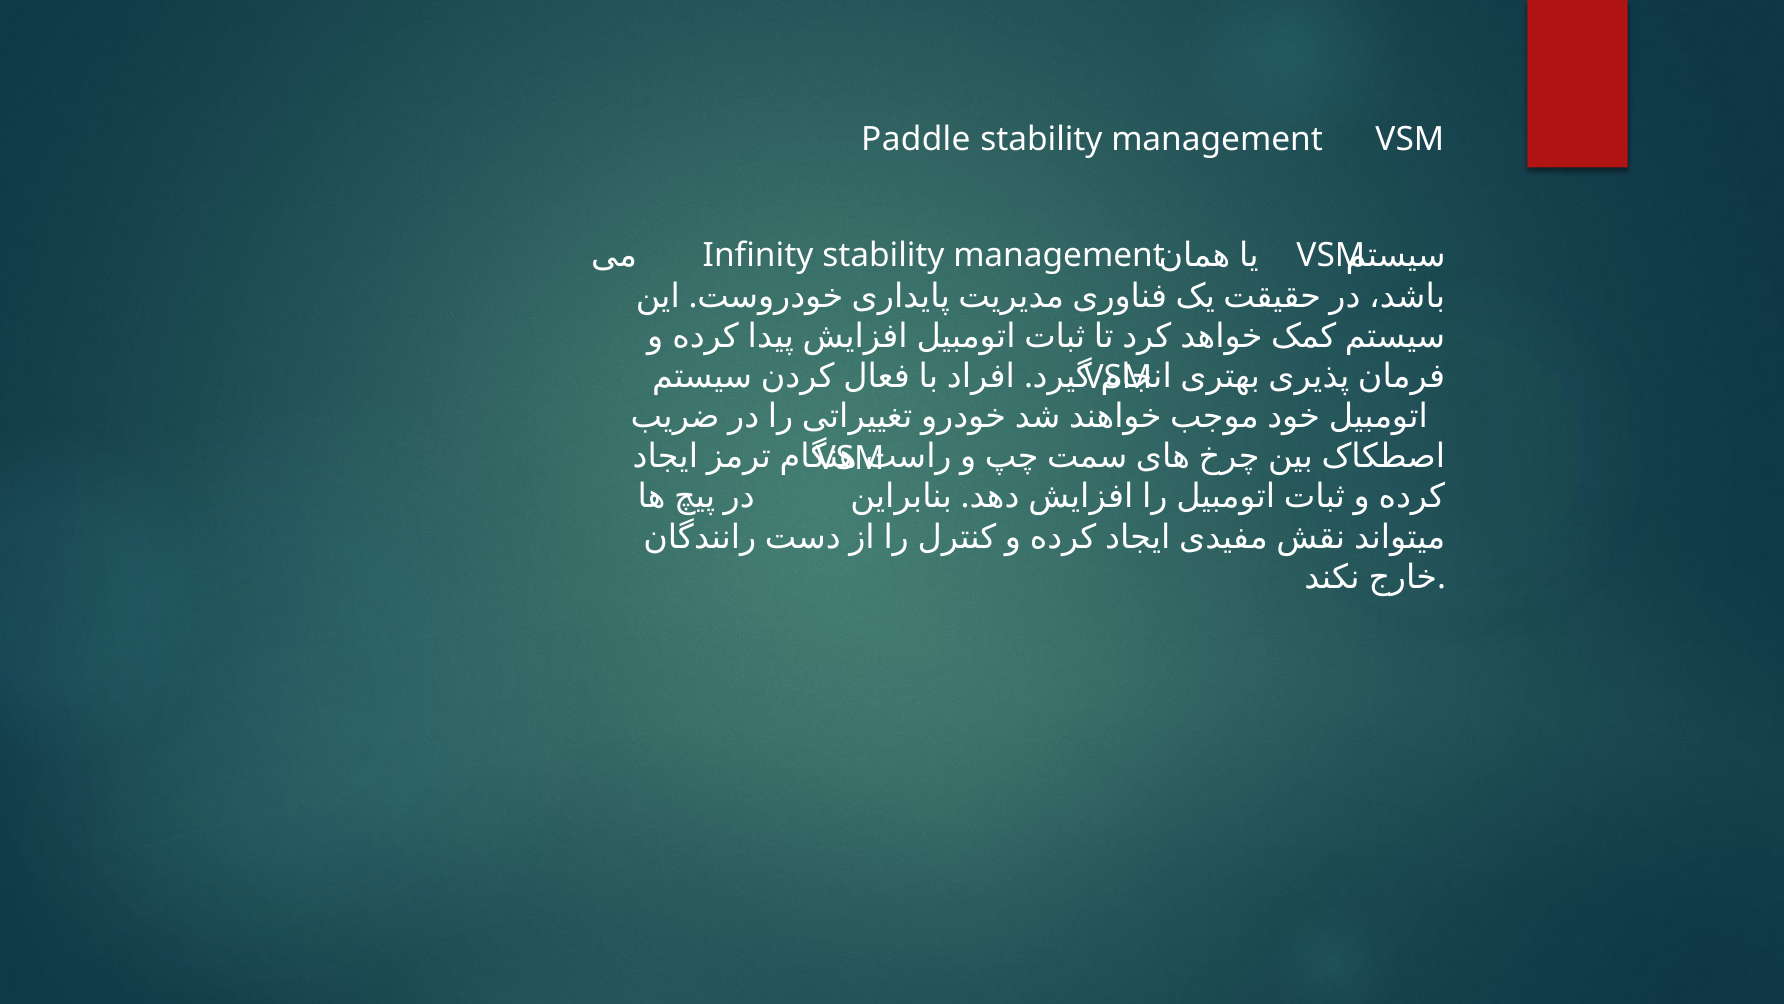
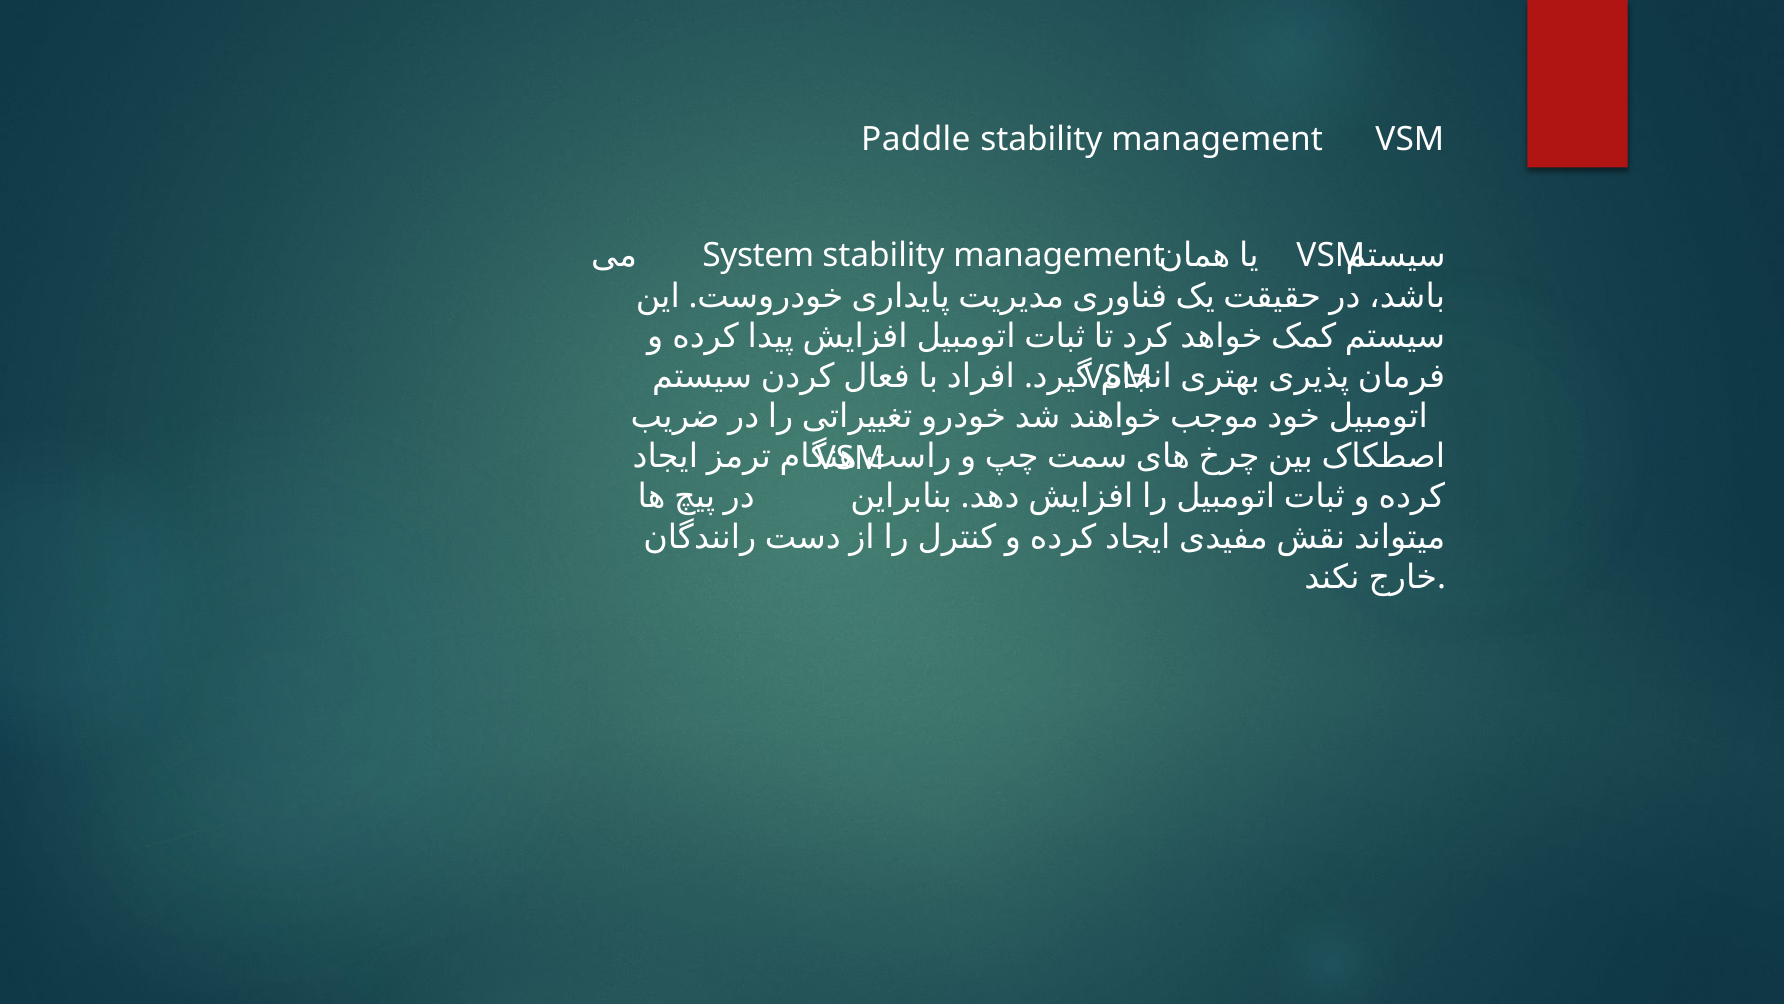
Infinity: Infinity -> System (758, 256)
